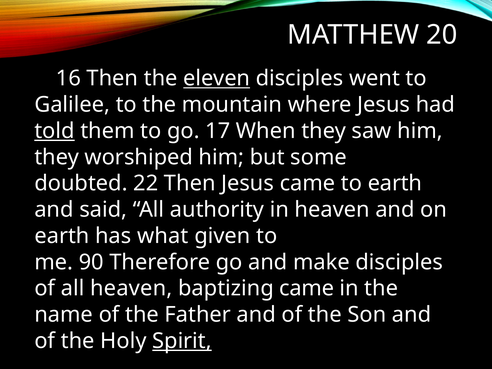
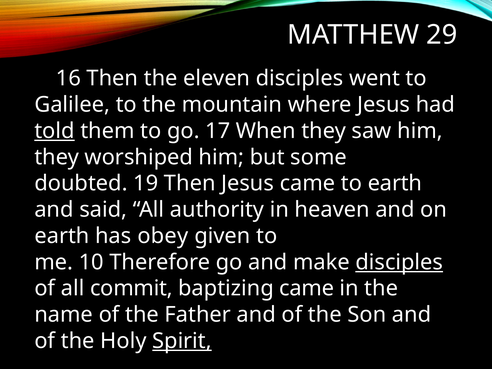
20: 20 -> 29 (442, 35)
eleven underline: present -> none (217, 78)
22: 22 -> 19 (146, 183)
what: what -> obey (163, 236)
90: 90 -> 10 (91, 262)
disciples underline: none -> present (399, 262)
all heaven: heaven -> commit (131, 288)
